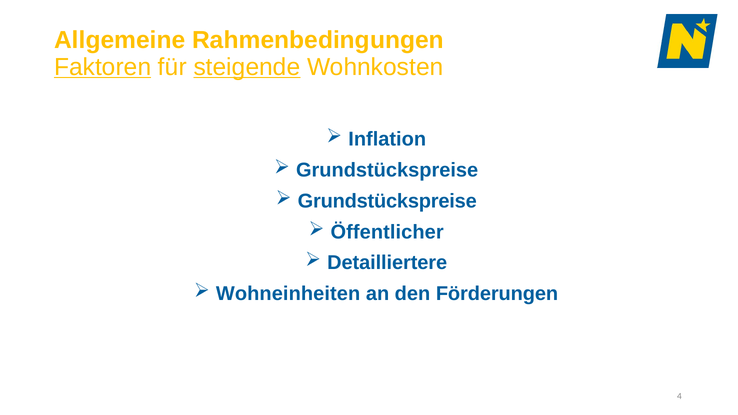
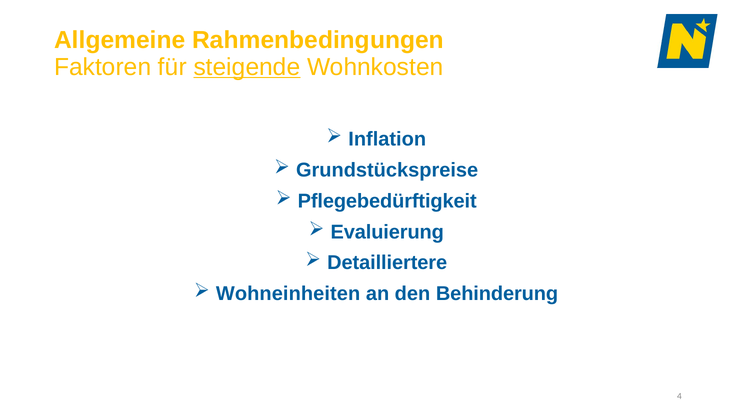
Faktoren underline: present -> none (103, 67)
Grundstückspreise: Grundstückspreise -> Pflegebedürftigkeit (387, 201)
Öffentlicher: Öffentlicher -> Evaluierung (387, 232)
Förderungen: Förderungen -> Behinderung (497, 294)
